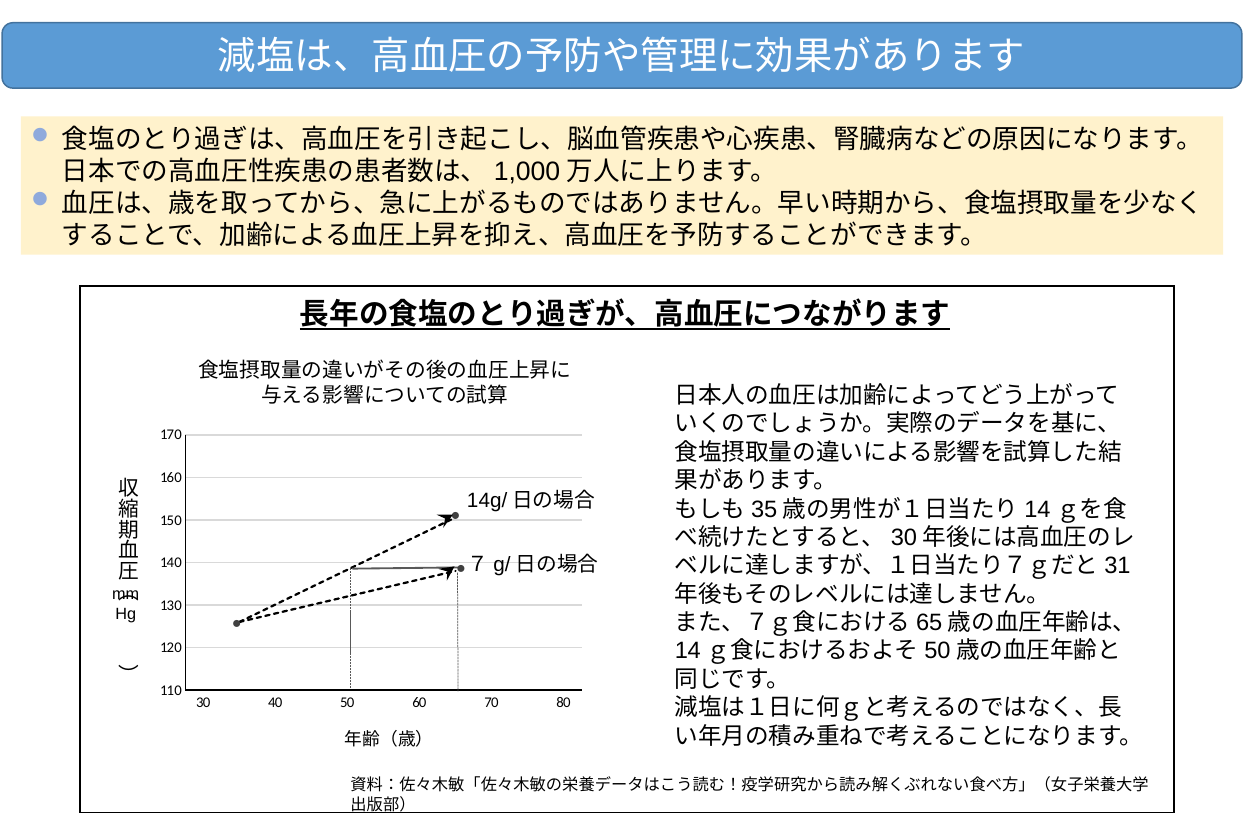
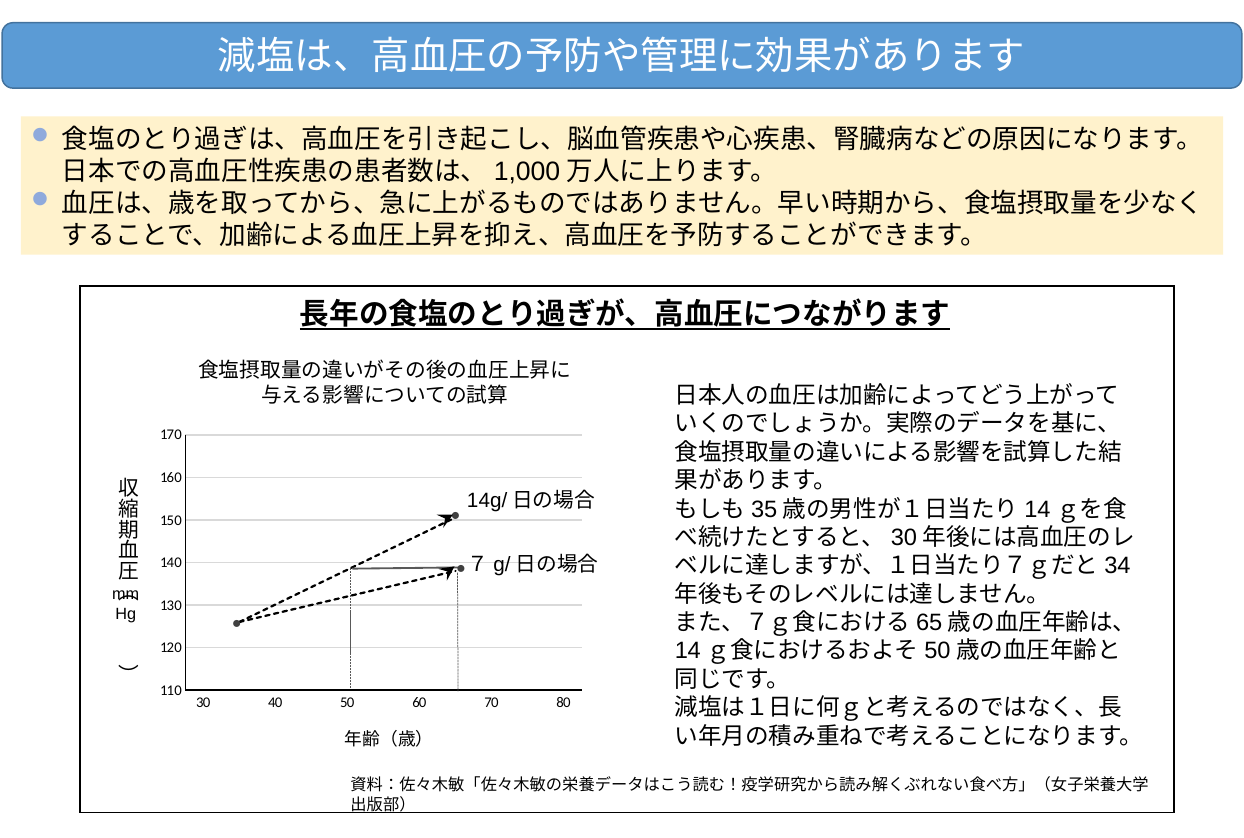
31: 31 -> 34 (1117, 566)
